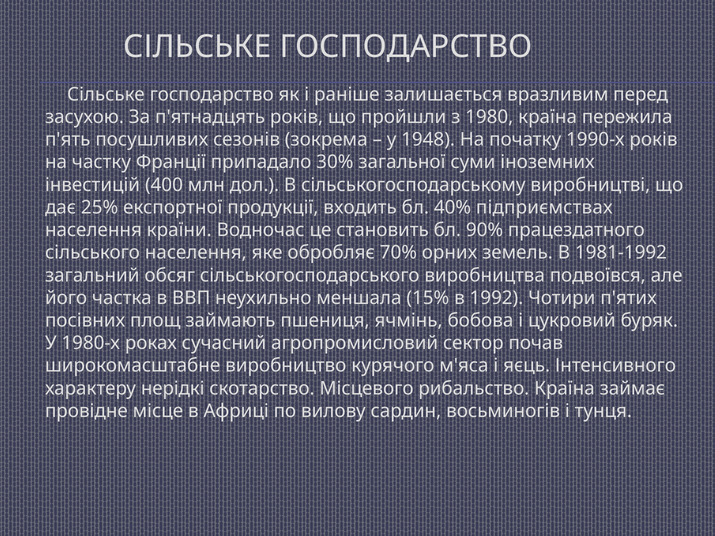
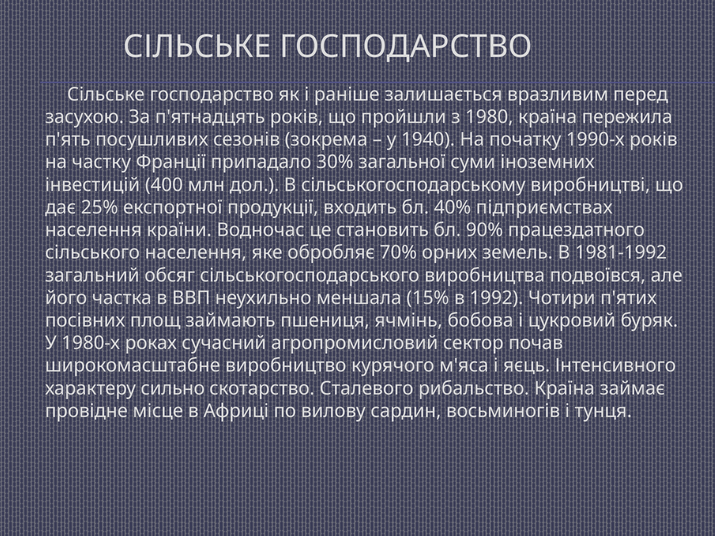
1948: 1948 -> 1940 (428, 140)
нерідкі: нерідкі -> сильно (173, 389)
Місцевого: Місцевого -> Сталевого (367, 389)
